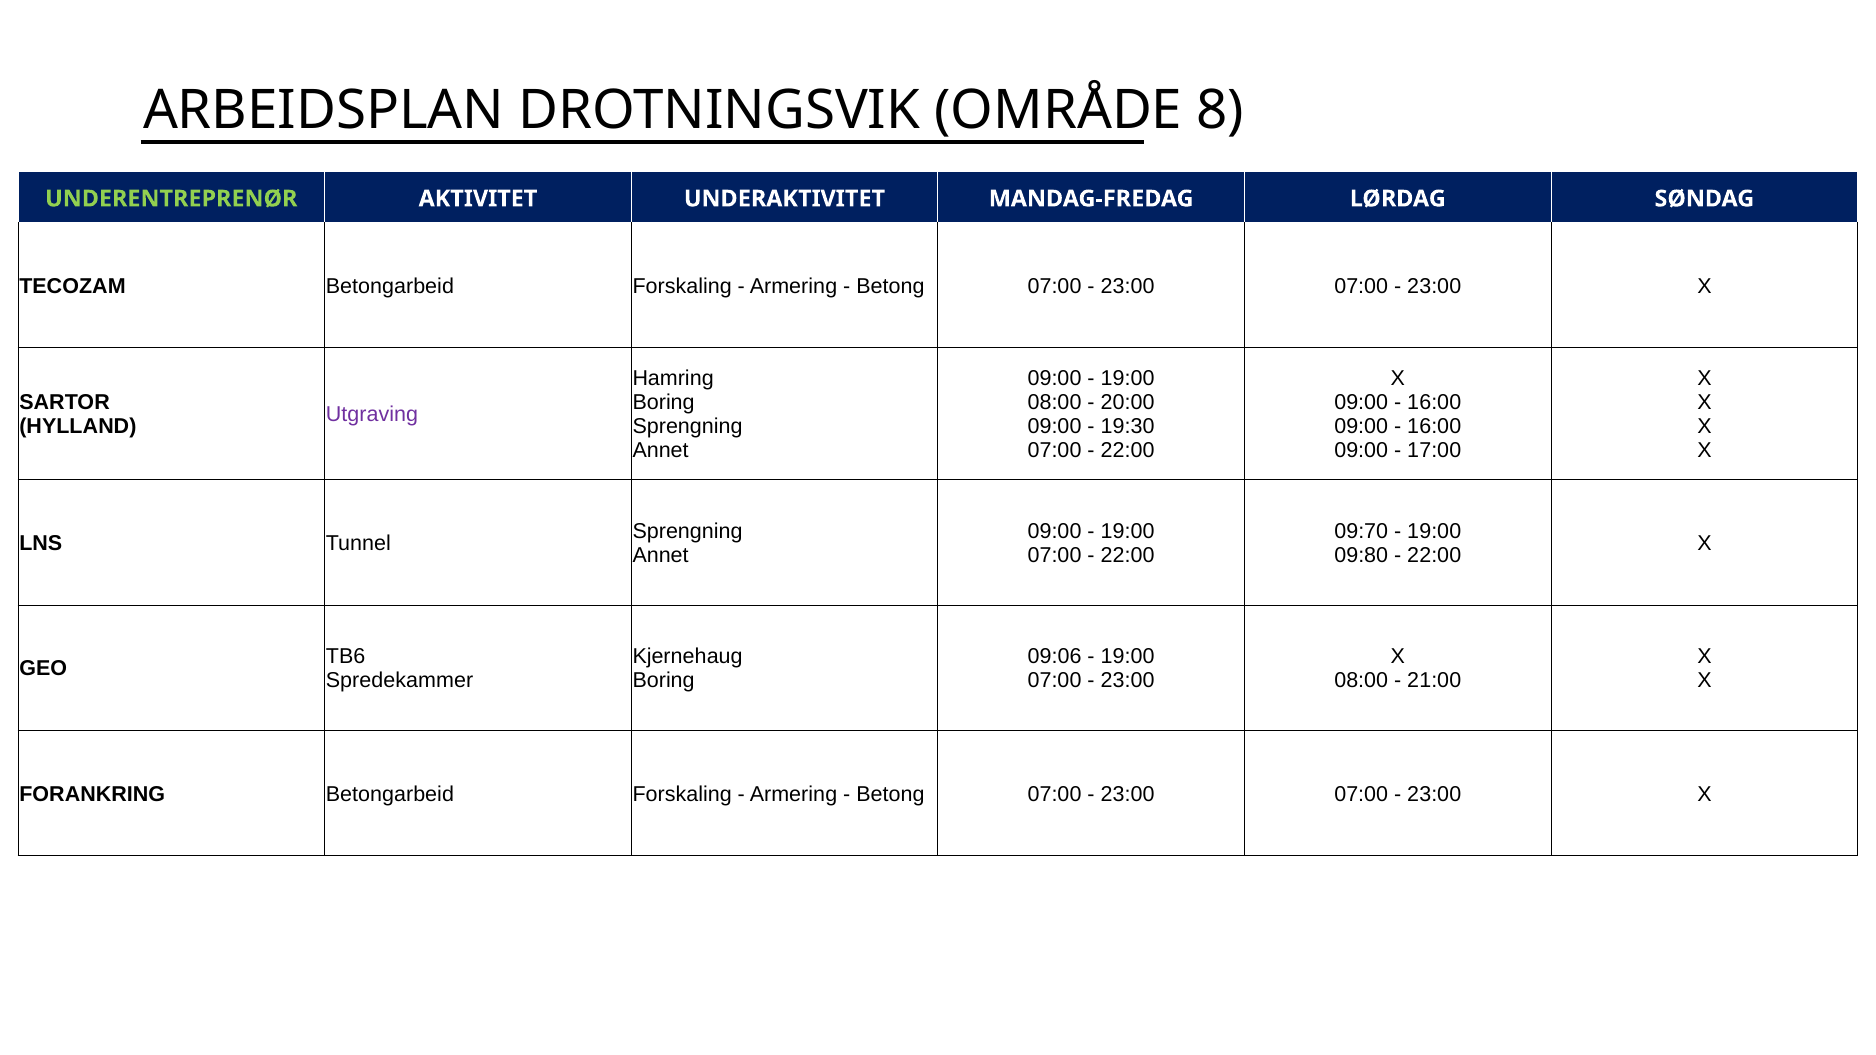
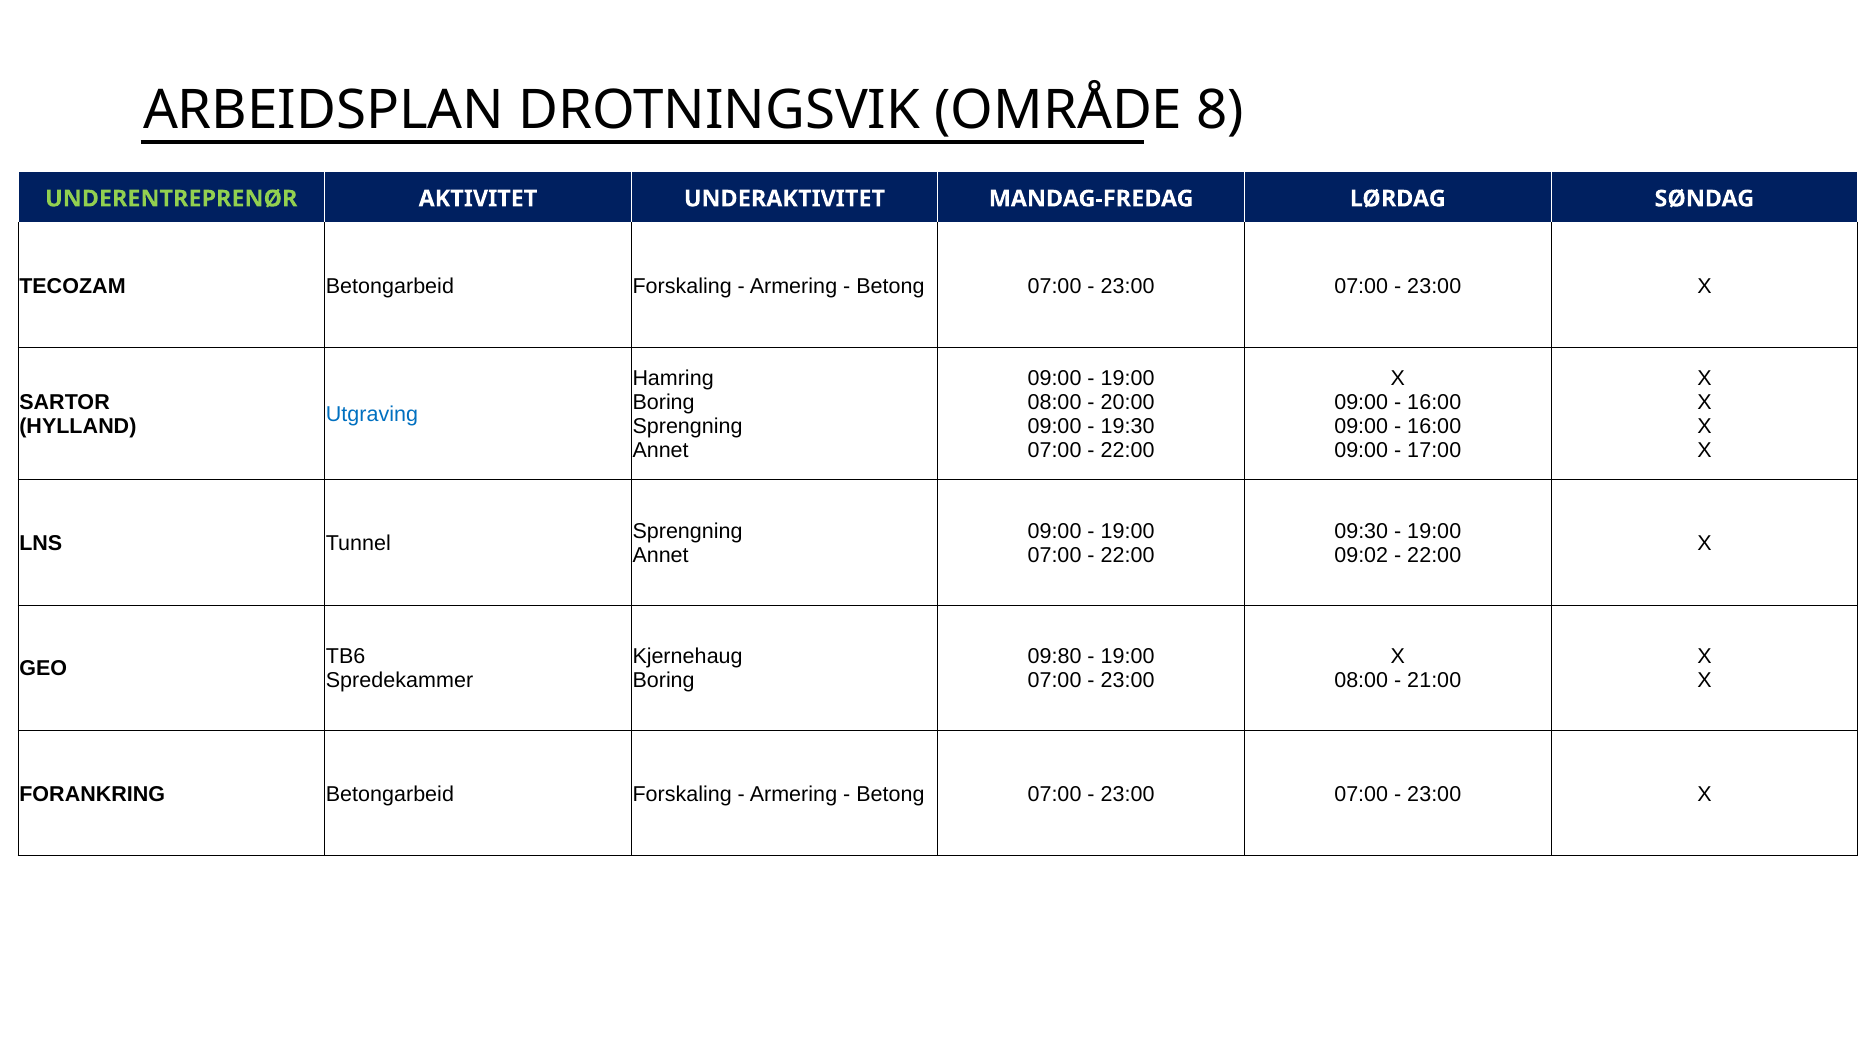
Utgraving colour: purple -> blue (372, 415)
09:70: 09:70 -> 09:30 (1361, 532)
09:80: 09:80 -> 09:02 (1361, 556)
09:06: 09:06 -> 09:80 (1055, 657)
